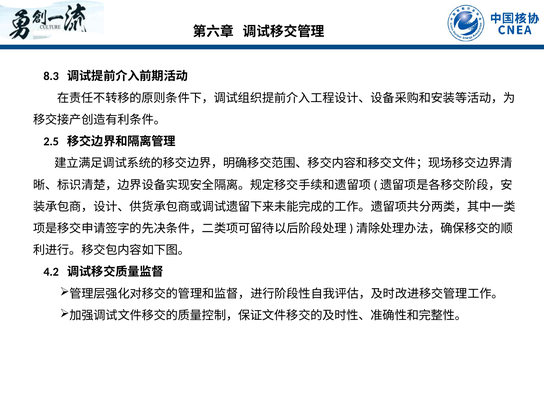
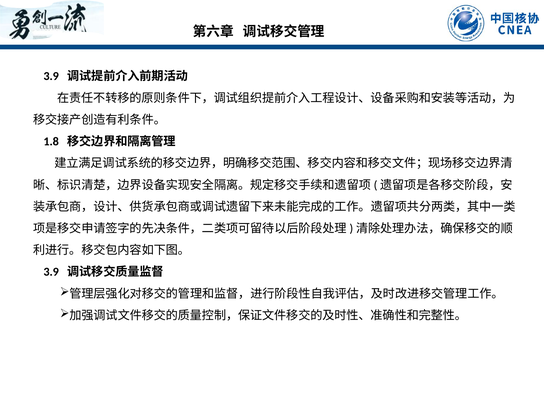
8.3: 8.3 -> 3.9 (51, 76)
2.5: 2.5 -> 1.8 (51, 142)
4.2: 4.2 -> 3.9 (51, 272)
